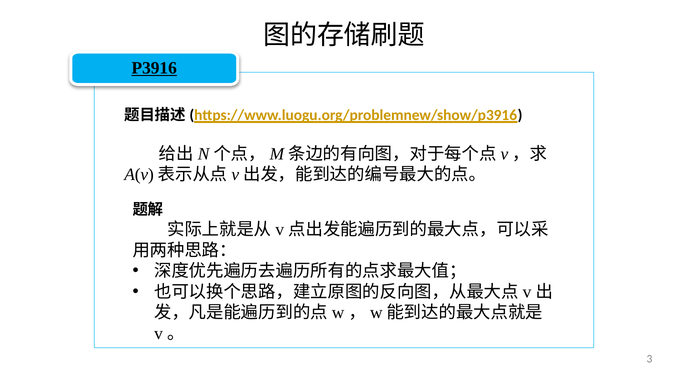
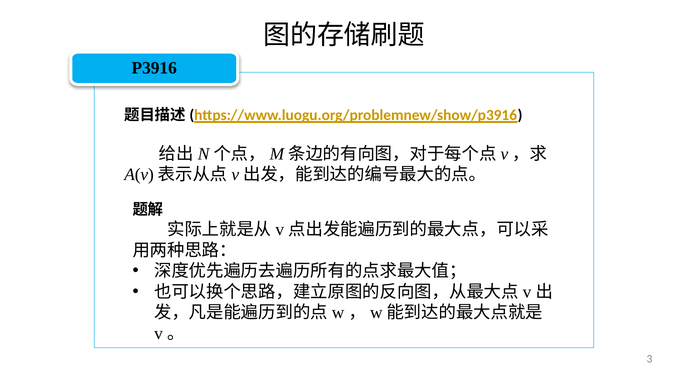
P3916 underline: present -> none (154, 68)
